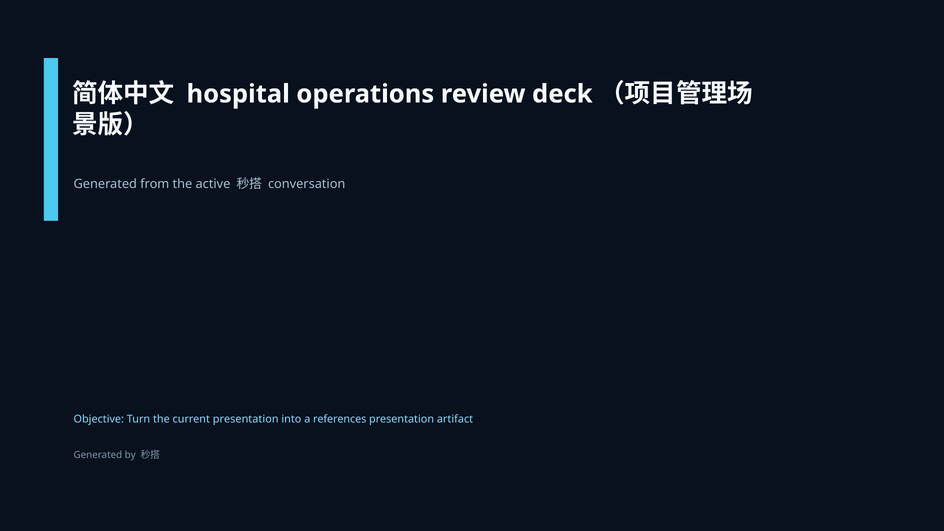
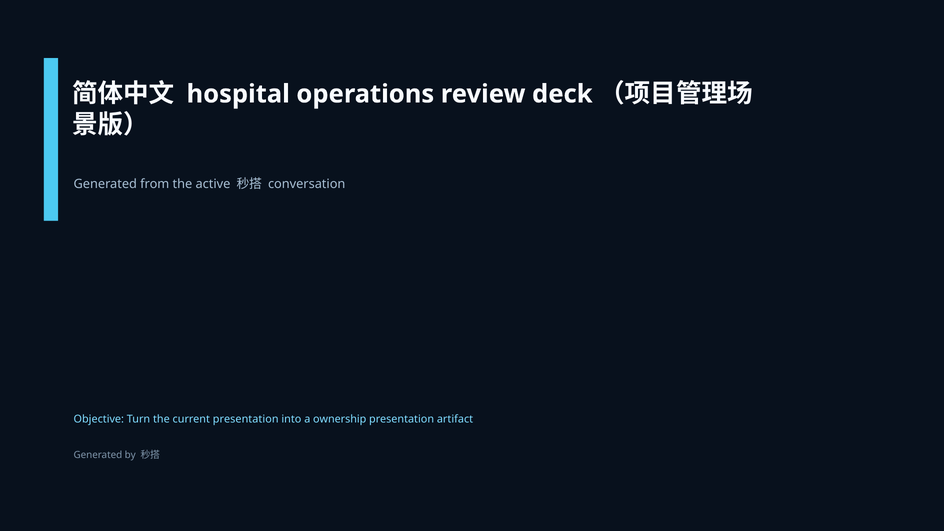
references: references -> ownership (340, 419)
